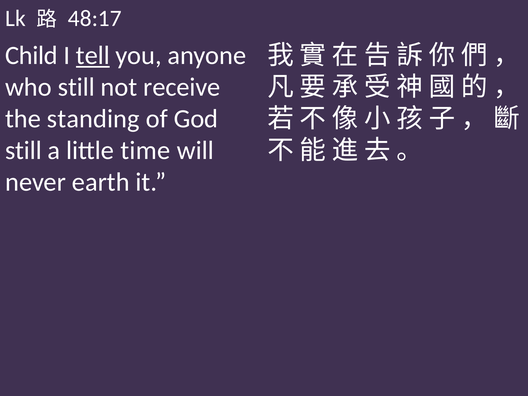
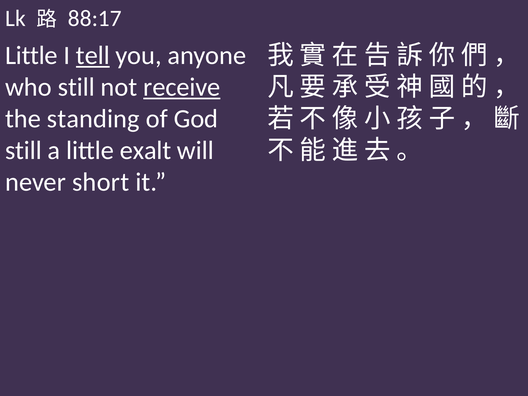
48:17: 48:17 -> 88:17 (95, 18)
Child: Child -> Little (31, 55)
receive underline: none -> present (182, 87)
time: time -> exalt (146, 150)
earth: earth -> short (101, 182)
